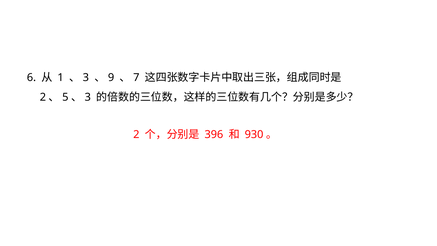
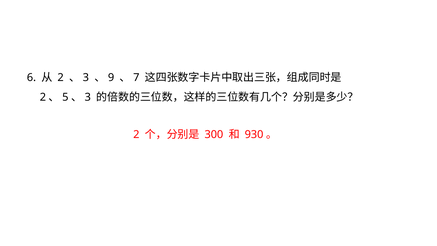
1: 1 -> 2 (61, 77)
396: 396 -> 300 (214, 134)
